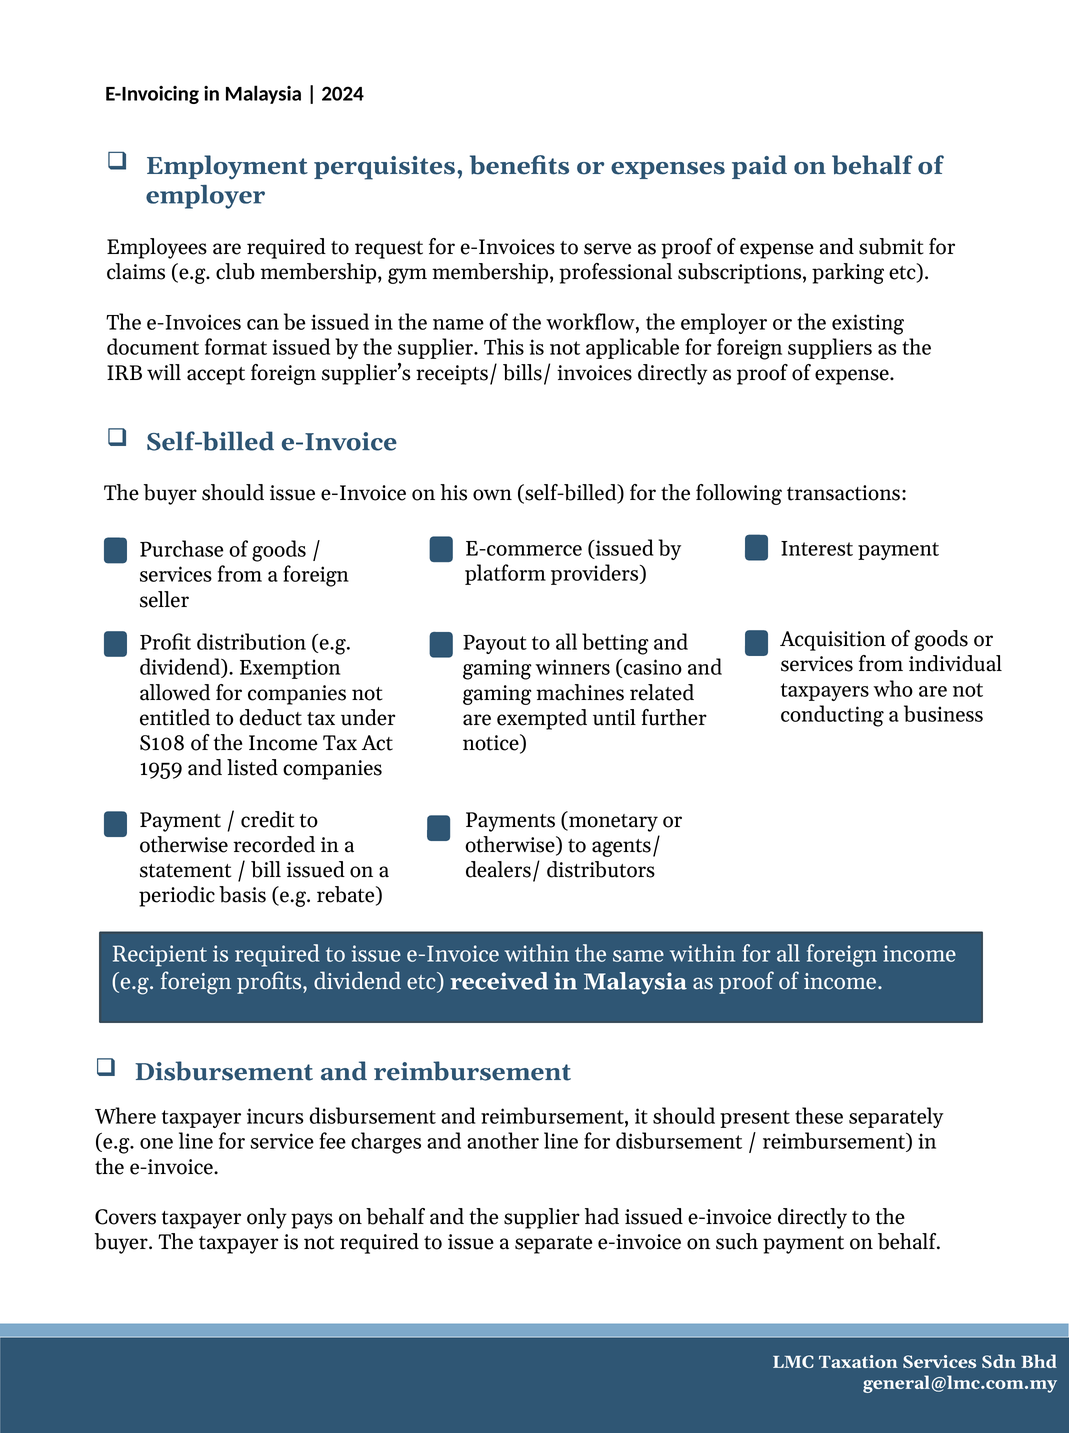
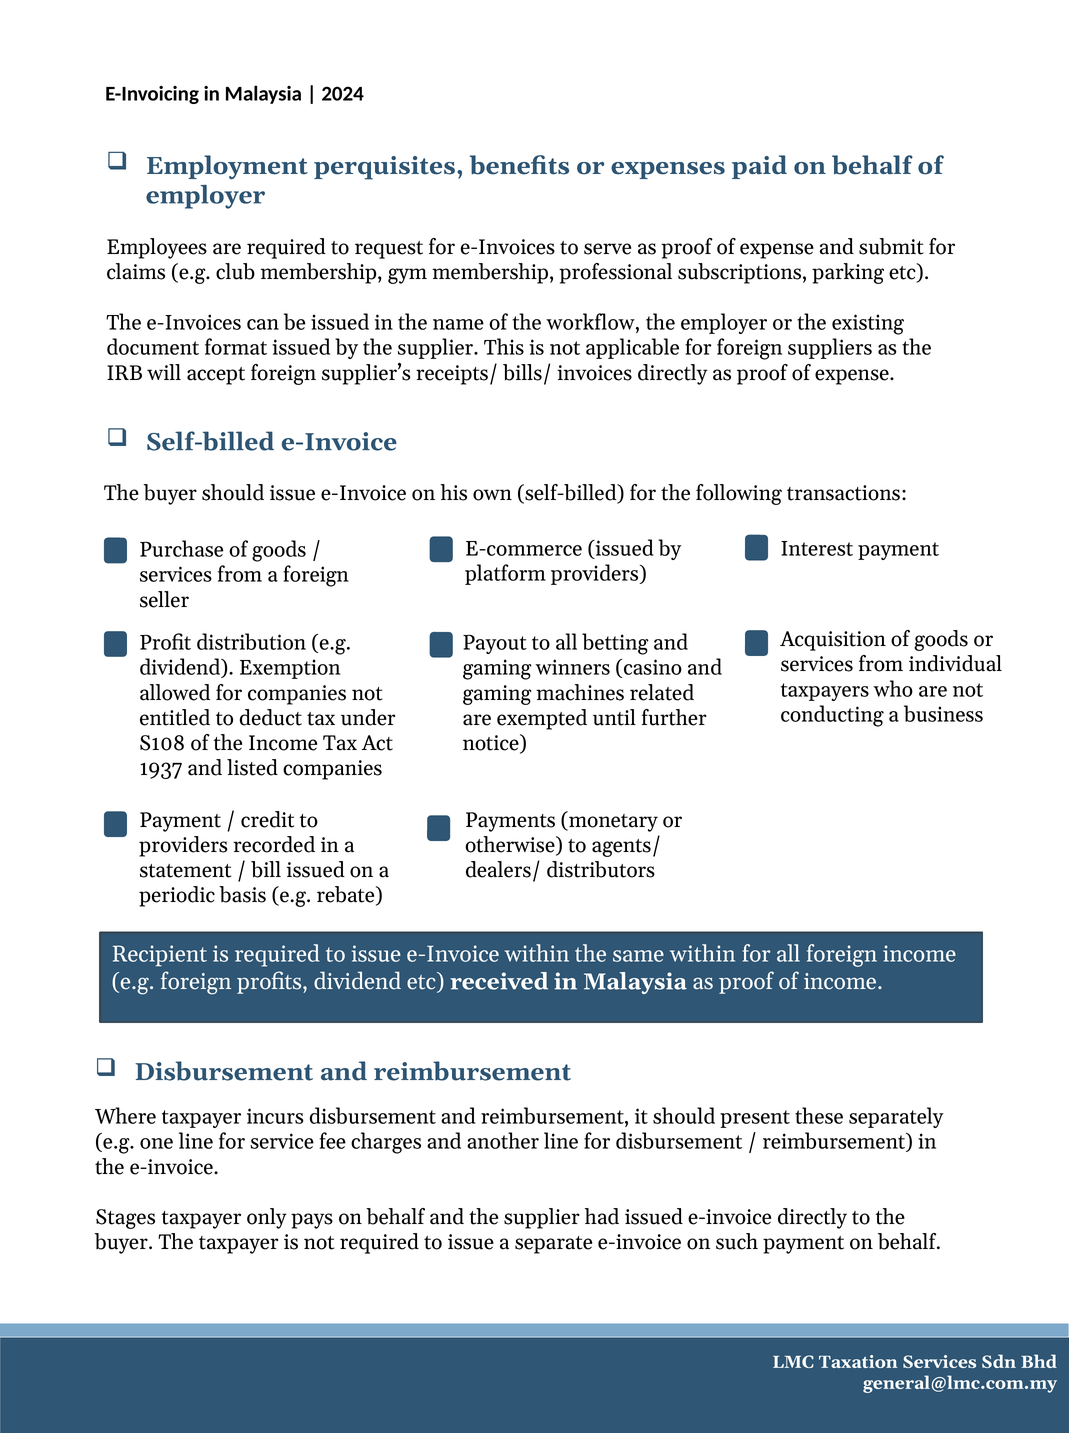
1959: 1959 -> 1937 (161, 769)
otherwise: otherwise -> providers (184, 846)
Covers: Covers -> Stages (126, 1218)
